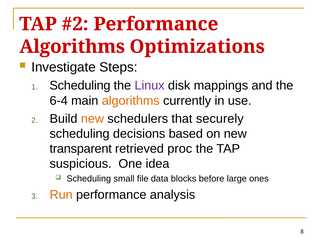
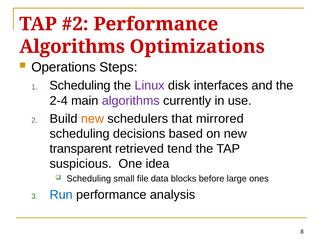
Investigate: Investigate -> Operations (64, 67)
mappings: mappings -> interfaces (221, 86)
6-4: 6-4 -> 2-4 (59, 101)
algorithms colour: orange -> purple (131, 101)
securely: securely -> mirrored (220, 119)
proc: proc -> tend (180, 149)
Run colour: orange -> blue (61, 195)
